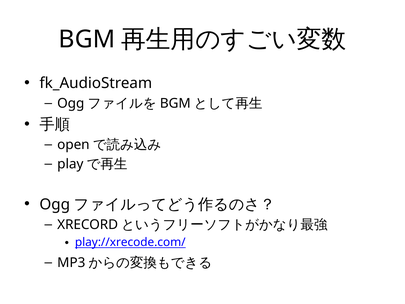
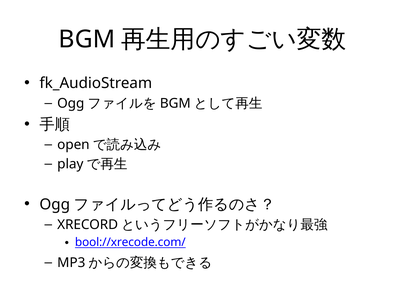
play://xrecode.com/: play://xrecode.com/ -> bool://xrecode.com/ (130, 242)
